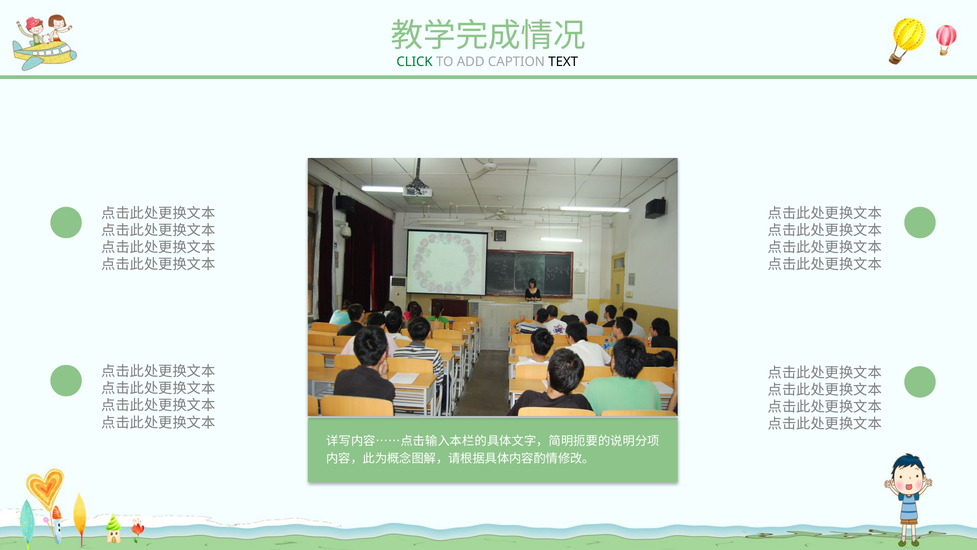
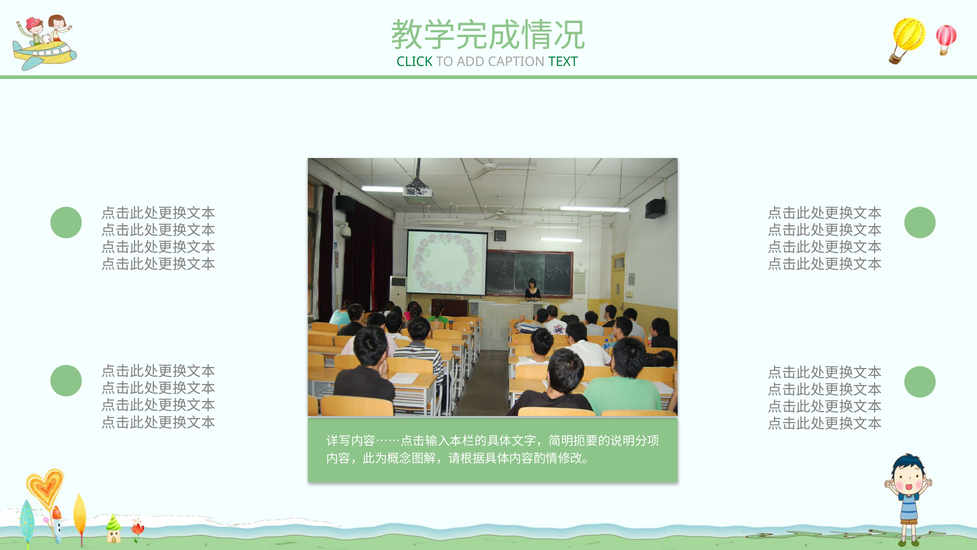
TEXT colour: black -> green (563, 62)
